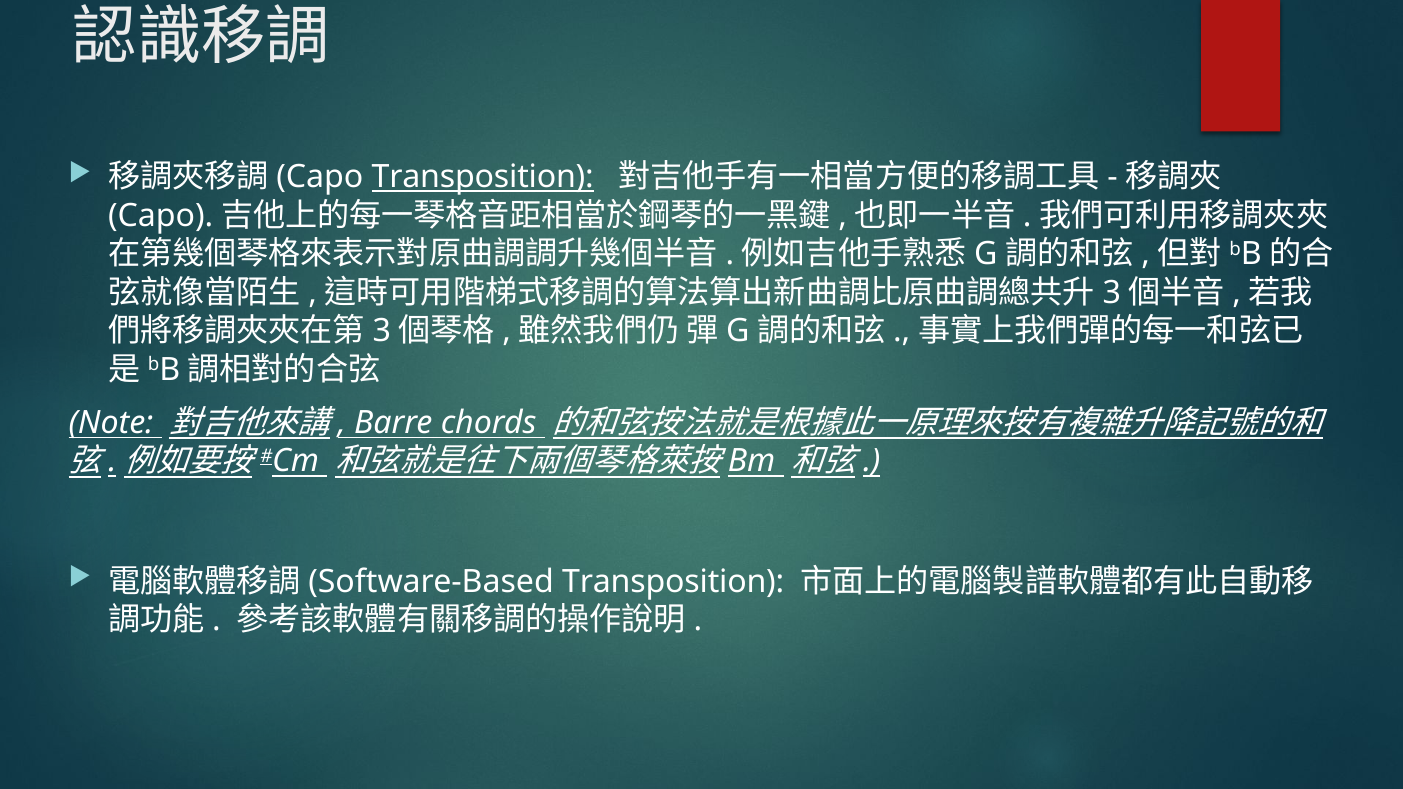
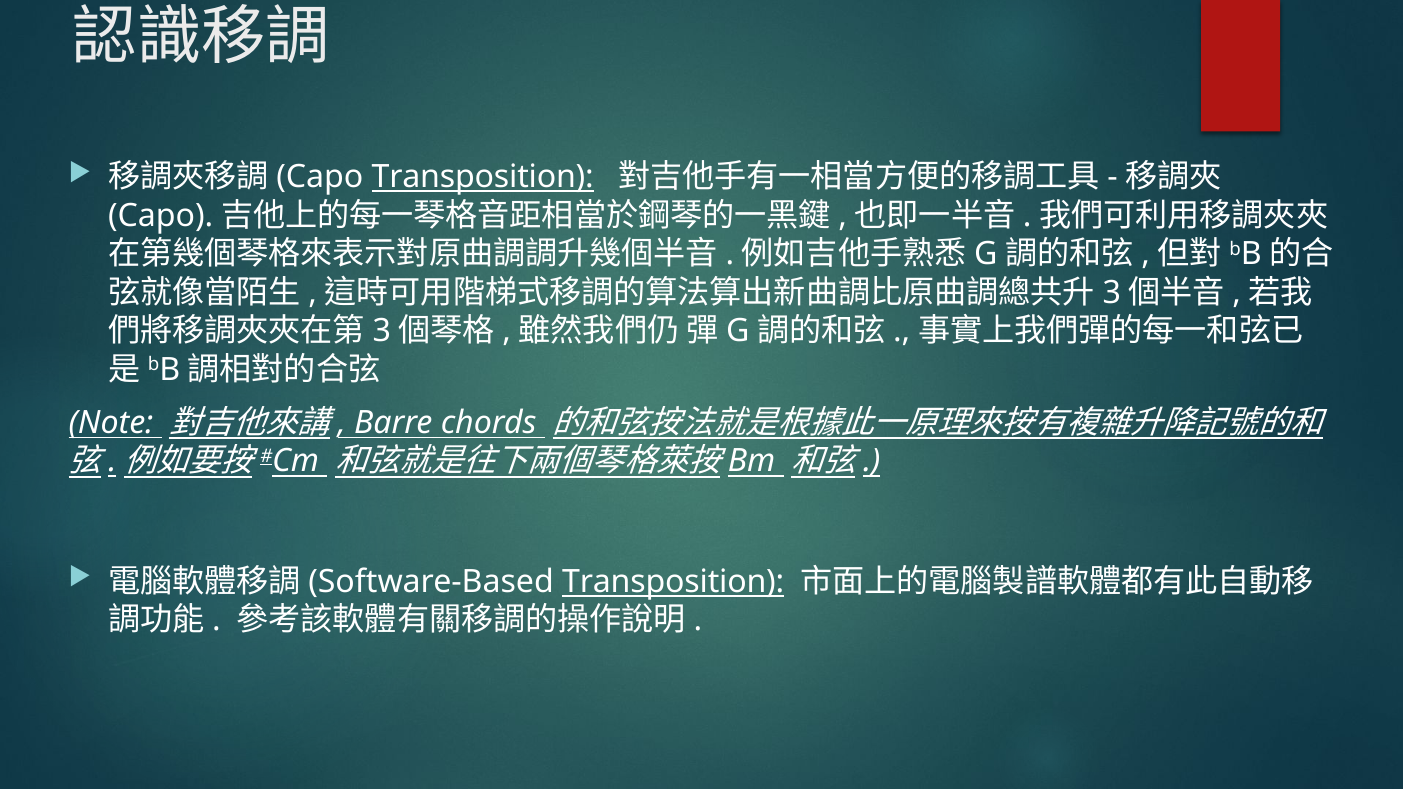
Transposition underline: none -> present (673, 582)
